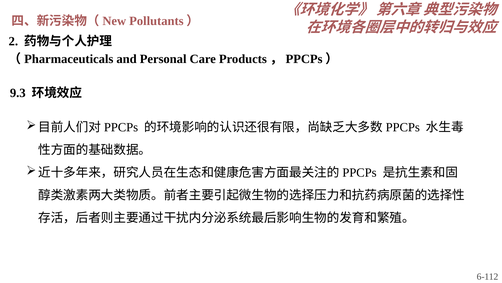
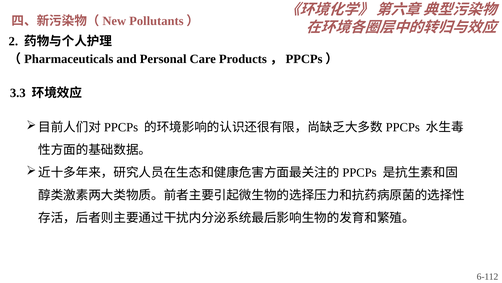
9.3: 9.3 -> 3.3 (18, 93)
